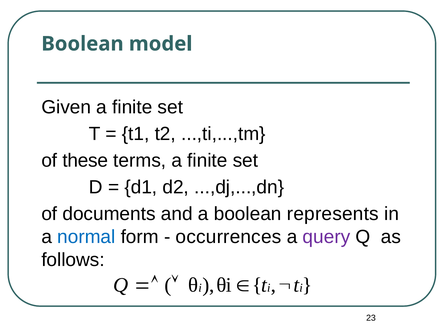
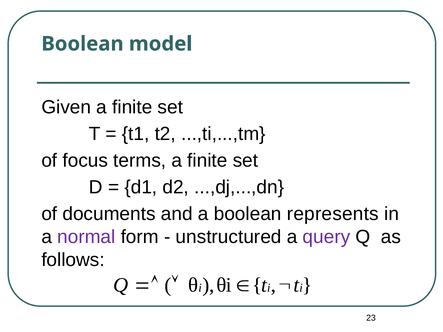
these: these -> focus (85, 161)
normal colour: blue -> purple (86, 237)
occurrences: occurrences -> unstructured (229, 237)
